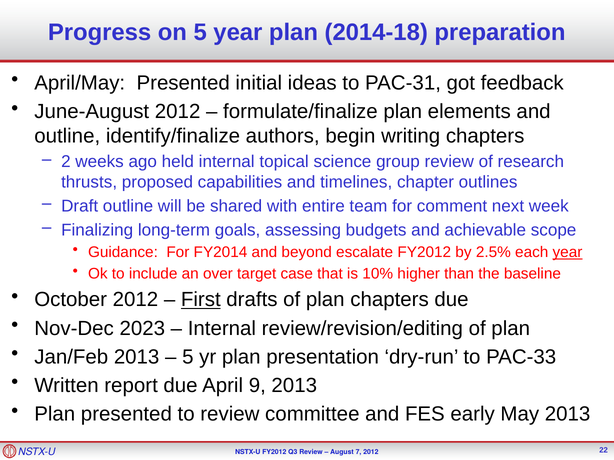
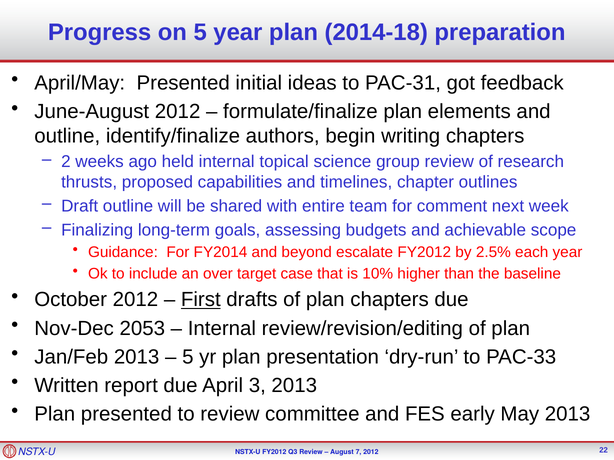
year underline: present -> none (567, 253)
2023: 2023 -> 2053 (142, 329)
9: 9 -> 3 (257, 386)
